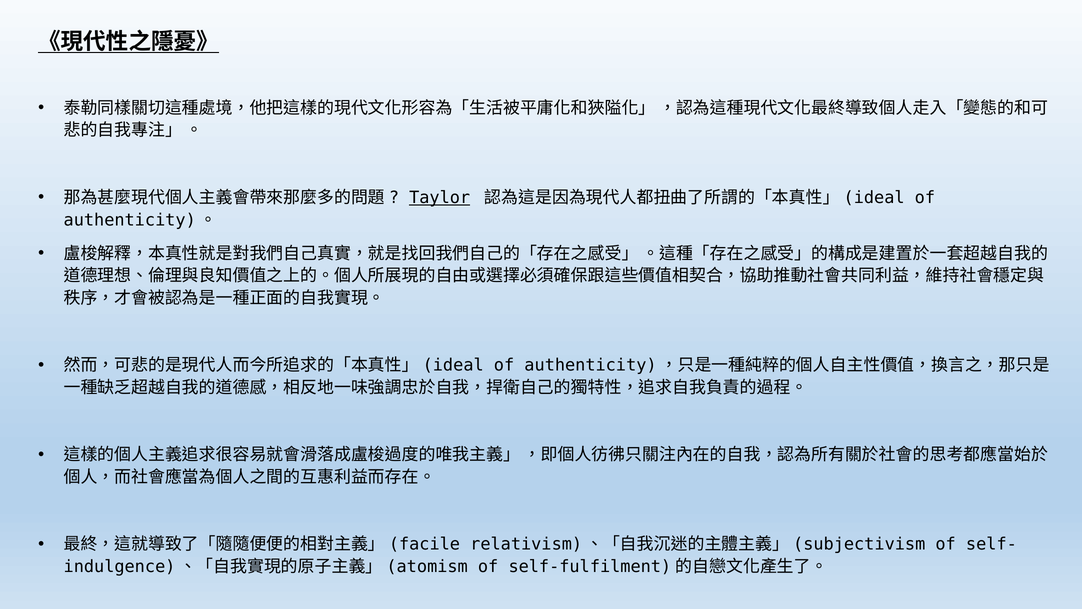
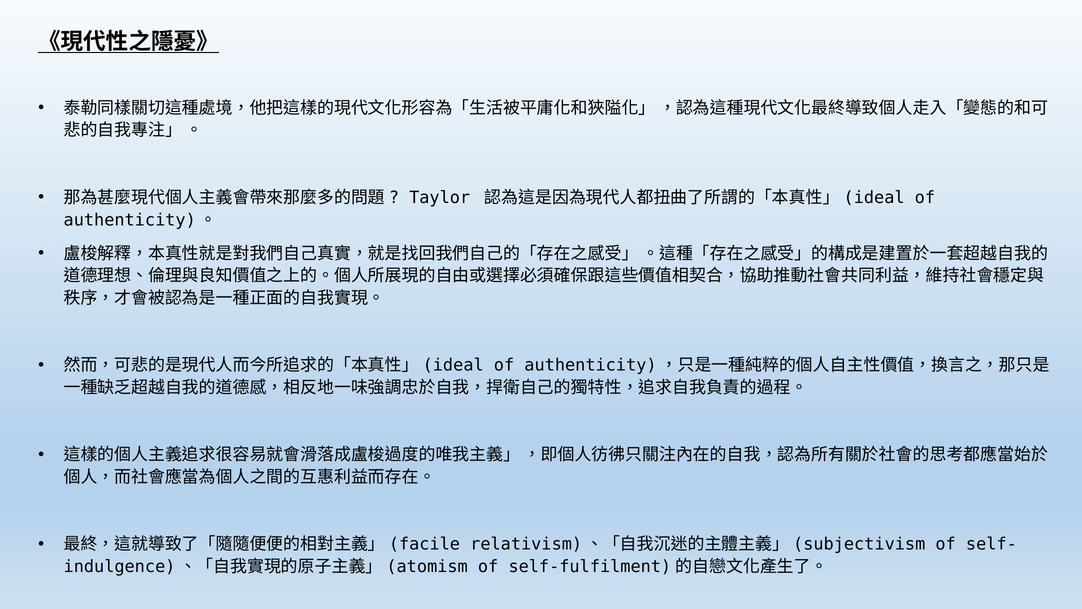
Taylor underline: present -> none (440, 197)
